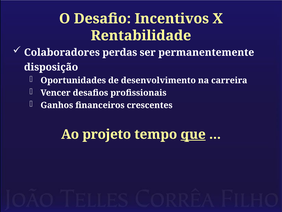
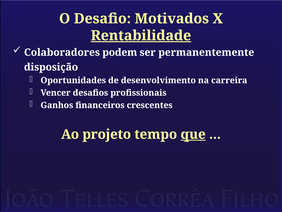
Incentivos: Incentivos -> Motivados (172, 19)
Rentabilidade underline: none -> present (141, 36)
perdas: perdas -> podem (120, 52)
